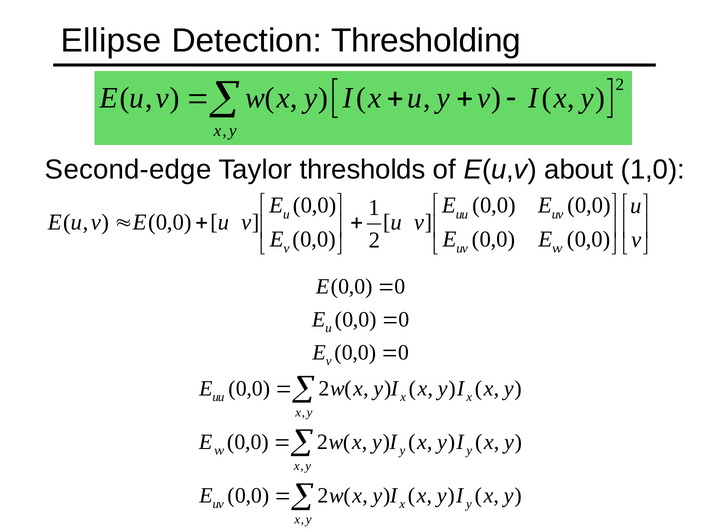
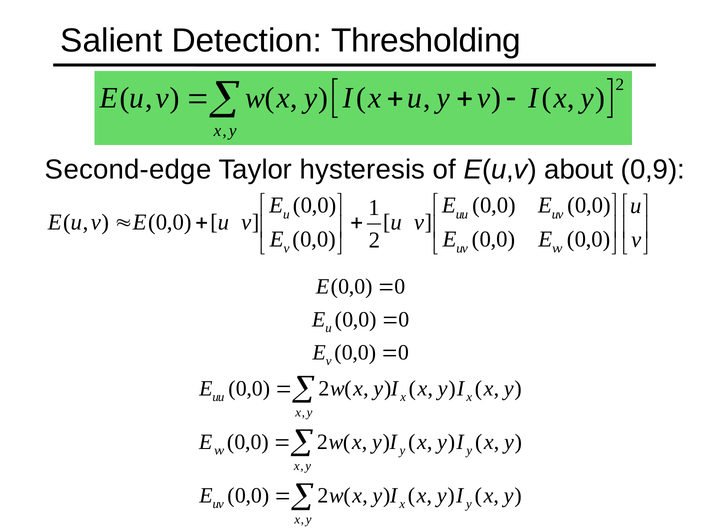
Ellipse: Ellipse -> Salient (111, 41)
thresholds: thresholds -> hysteresis (362, 170)
1,0: 1,0 -> 0,9 (653, 170)
